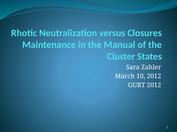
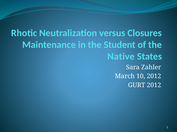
Manual: Manual -> Student (120, 45)
Cluster: Cluster -> Native (121, 57)
